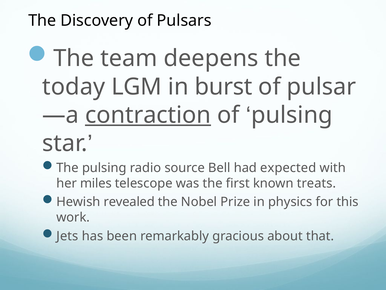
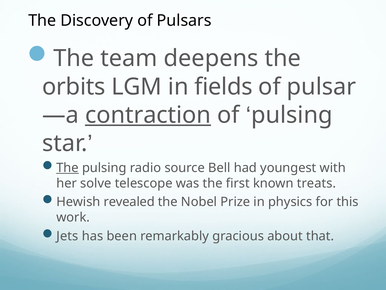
today: today -> orbits (74, 87)
burst: burst -> fields (224, 87)
The underline: none -> present (68, 168)
expected: expected -> youngest (288, 168)
miles: miles -> solve (96, 183)
